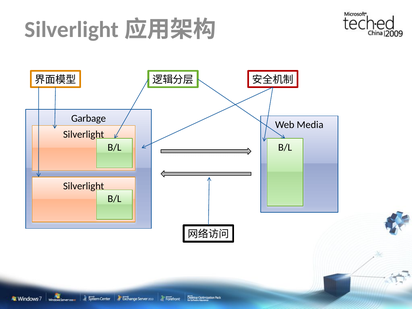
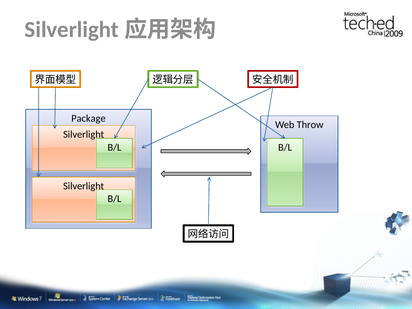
Garbage: Garbage -> Package (88, 118)
Media: Media -> Throw (310, 125)
